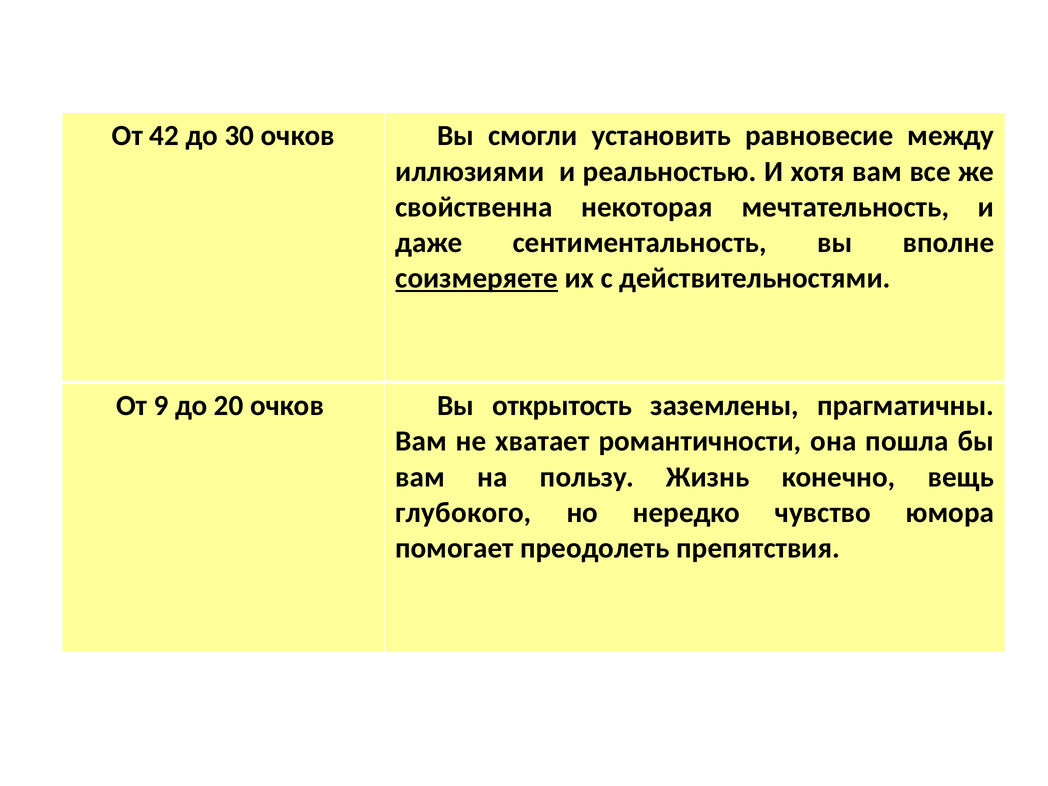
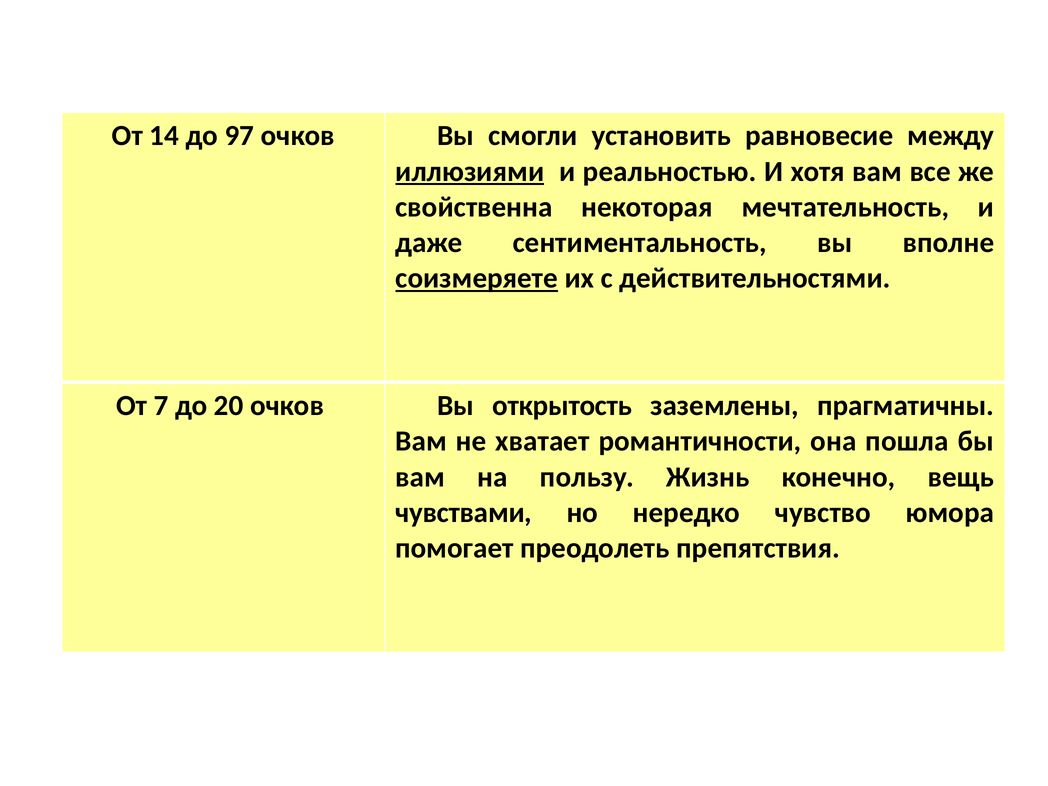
42: 42 -> 14 (164, 136)
30: 30 -> 97 (239, 136)
иллюзиями underline: none -> present (470, 171)
9: 9 -> 7 (161, 406)
глубокого: глубокого -> чувствами (464, 513)
